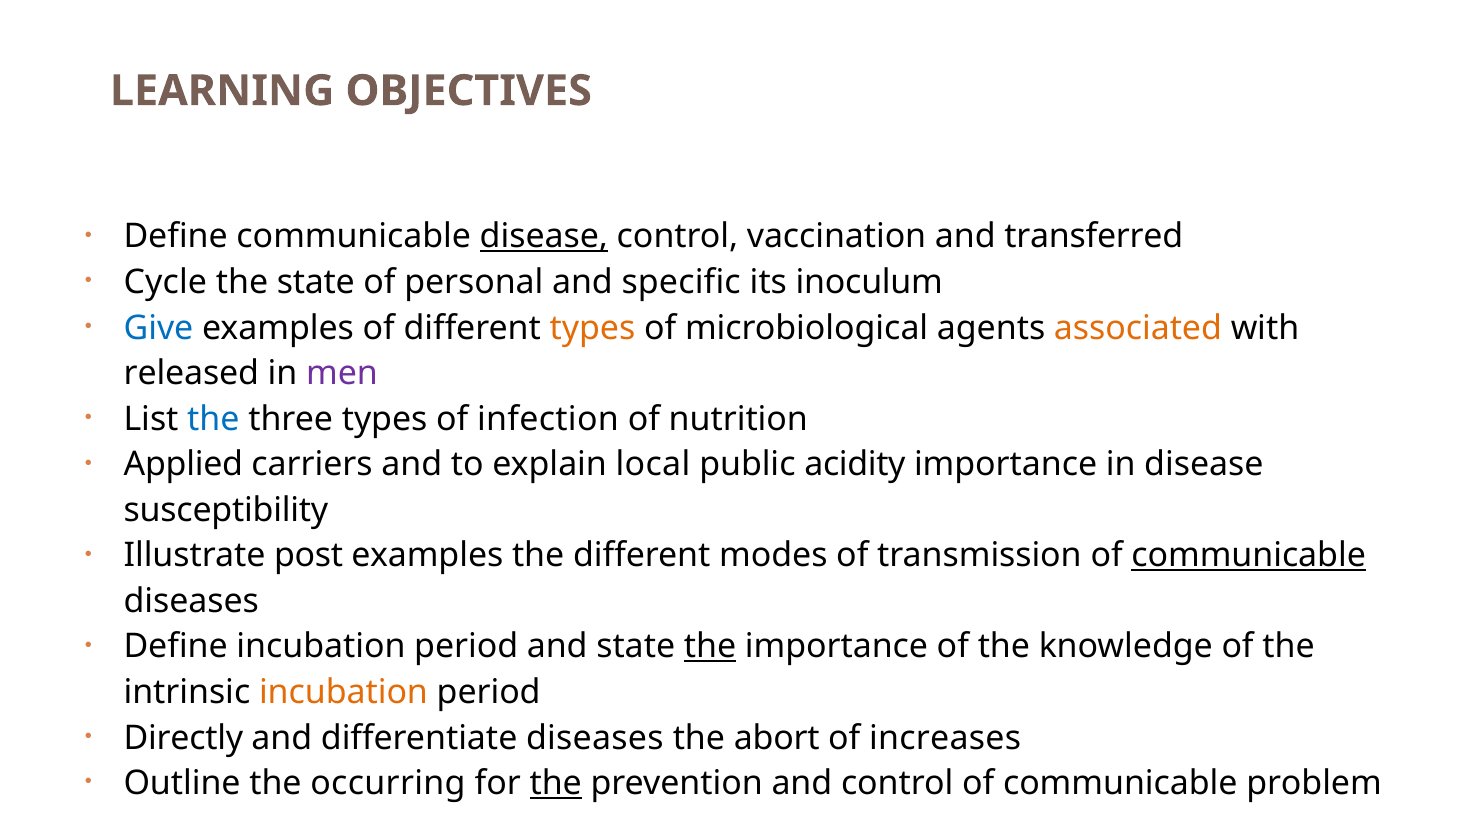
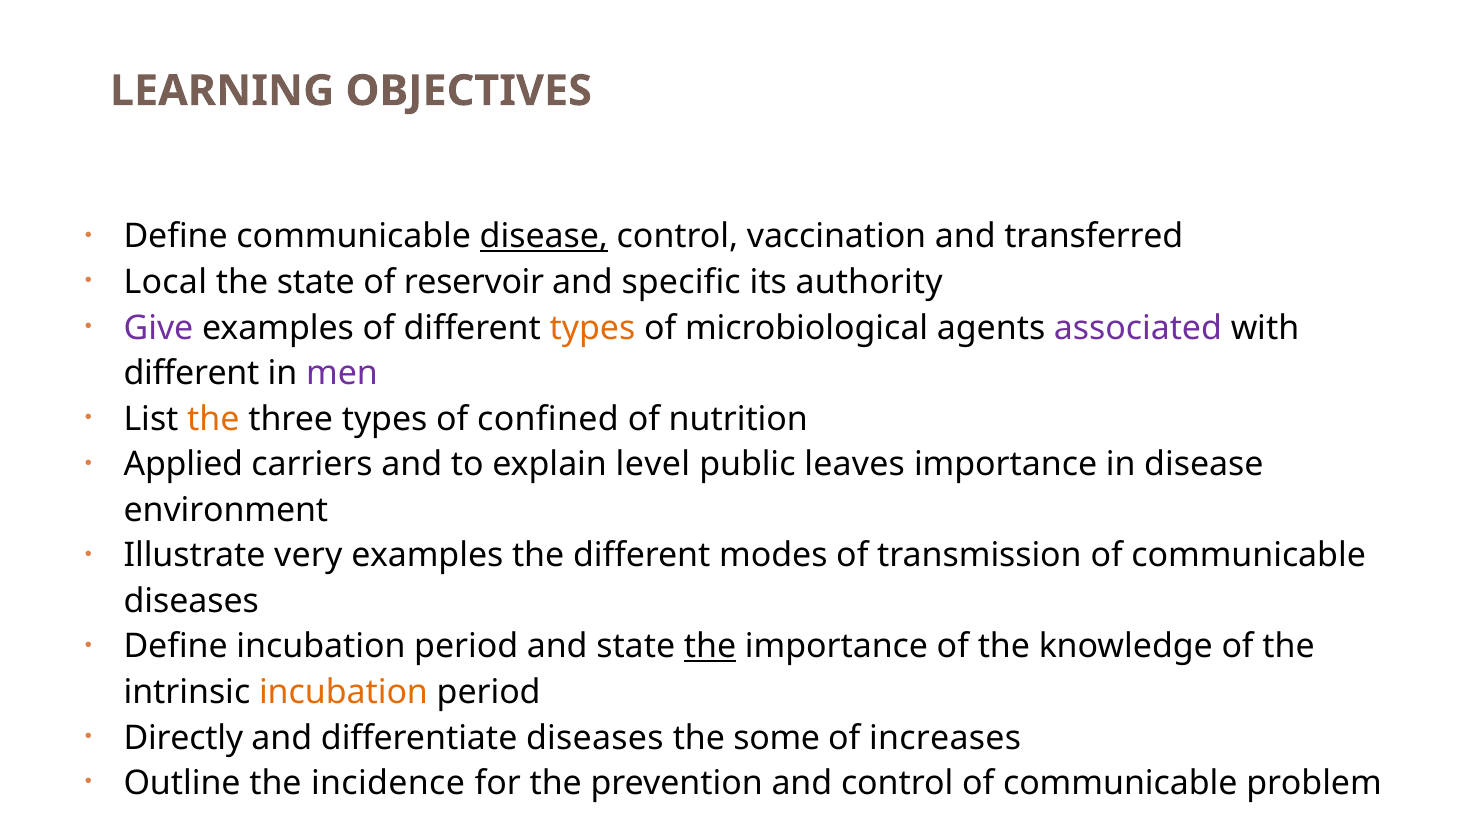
Cycle: Cycle -> Local (165, 282)
personal: personal -> reservoir (474, 282)
inoculum: inoculum -> authority (869, 282)
Give colour: blue -> purple (158, 328)
associated colour: orange -> purple (1138, 328)
released: released -> different (191, 373)
the colour: blue -> orange (213, 419)
infection: infection -> confined (548, 419)
local: local -> level (653, 464)
acidity: acidity -> leaves (855, 464)
susceptibility: susceptibility -> environment (226, 510)
post: post -> very (308, 556)
communicable underline: present -> none (1249, 556)
abort: abort -> some (777, 738)
occurring: occurring -> incidence (388, 783)
the underline: present -> none (556, 783)
